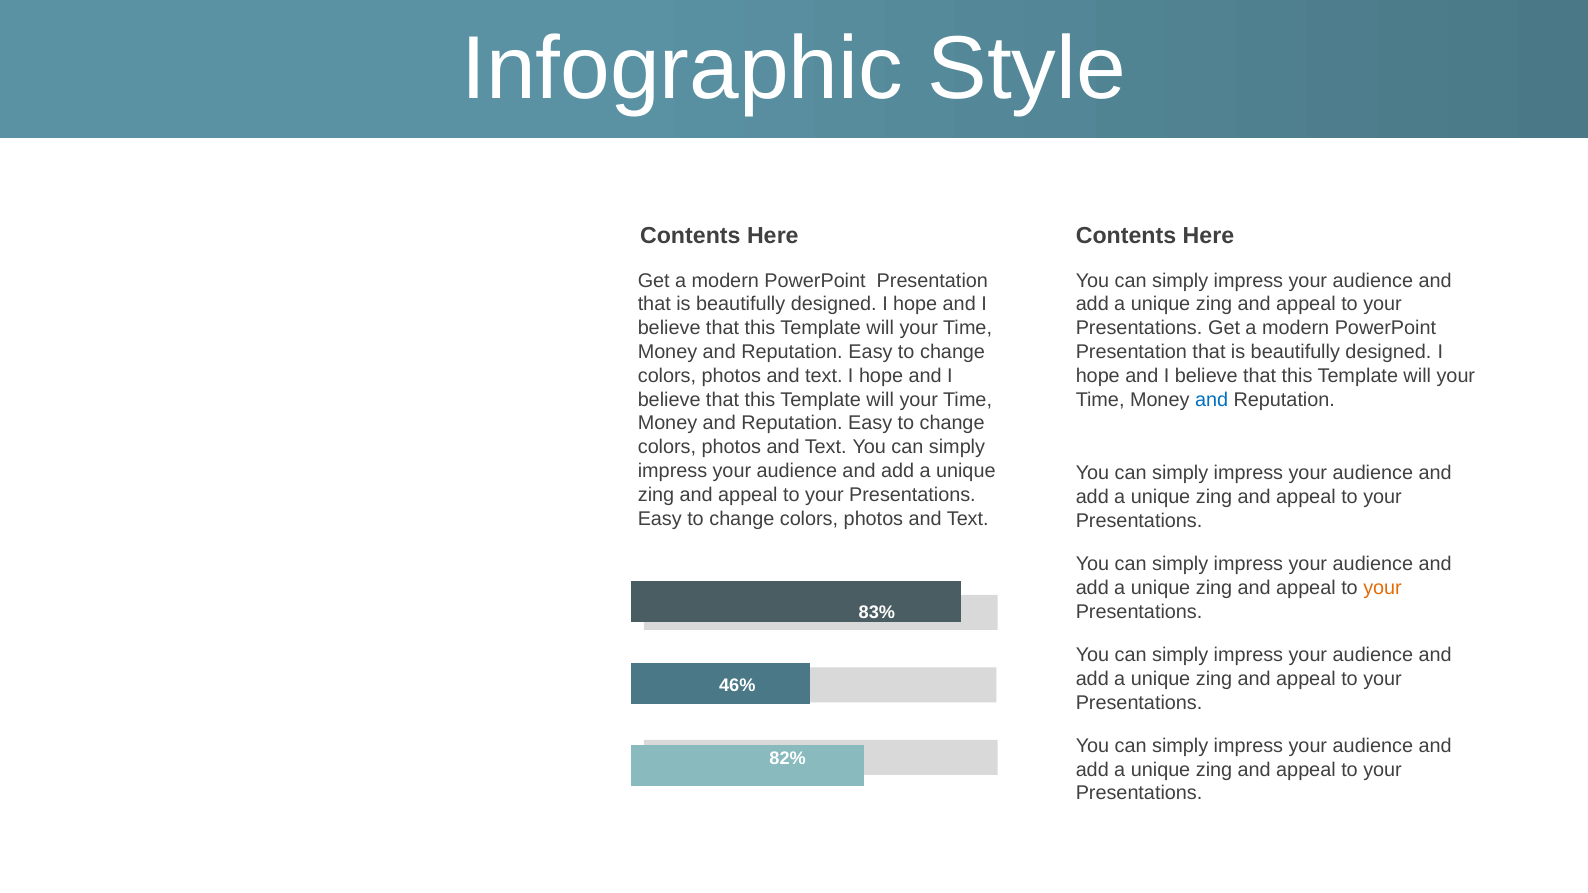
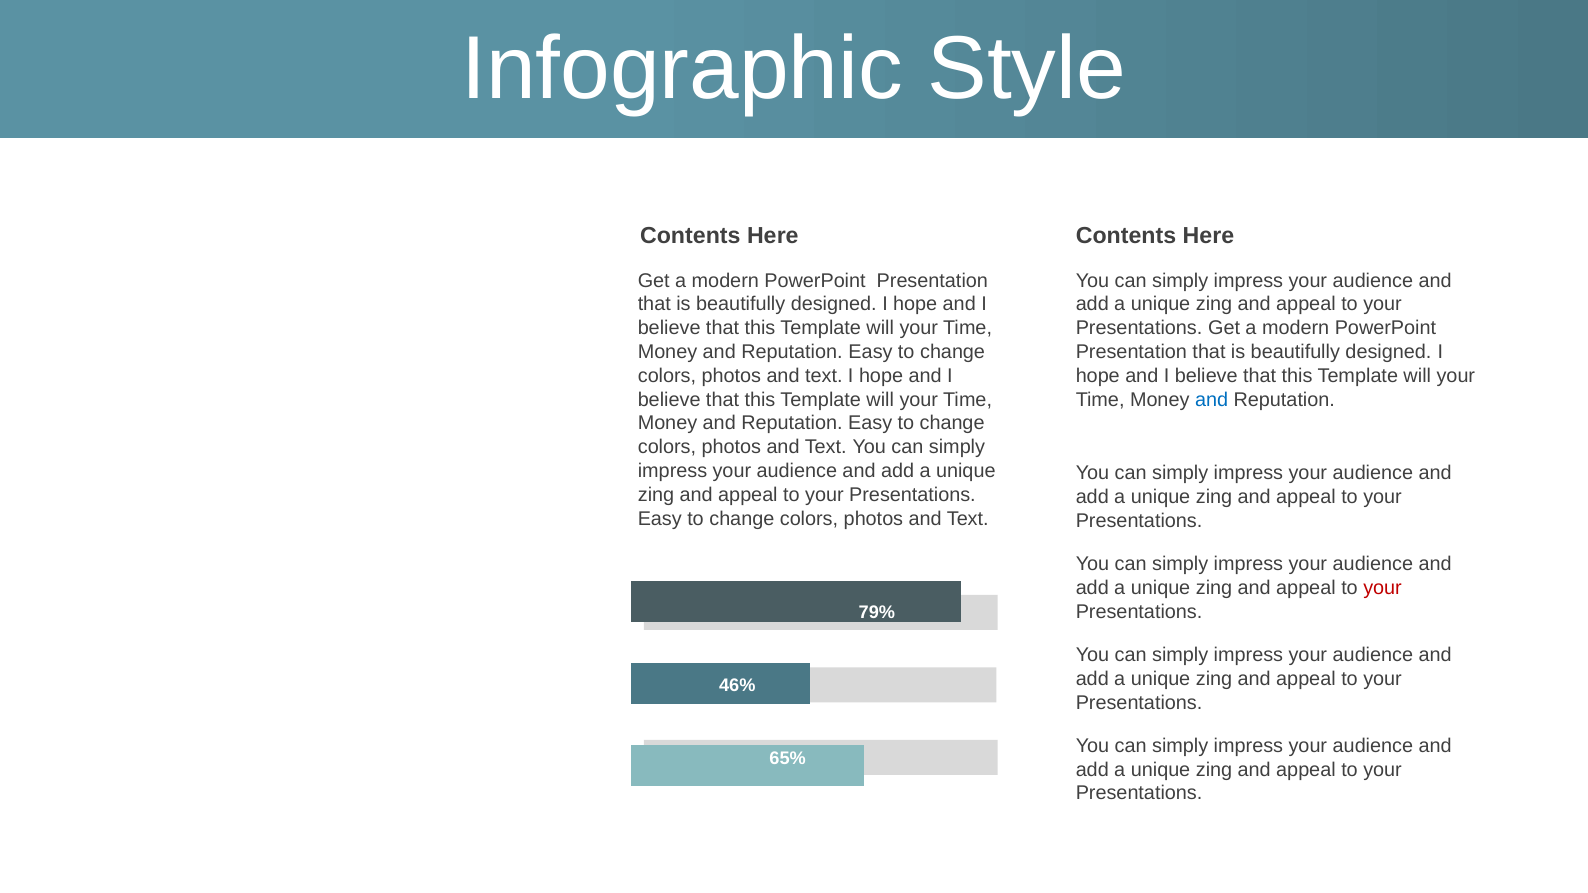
your colour: orange -> red (1383, 588)
83%: 83% -> 79% (877, 612)
82%: 82% -> 65% (788, 759)
